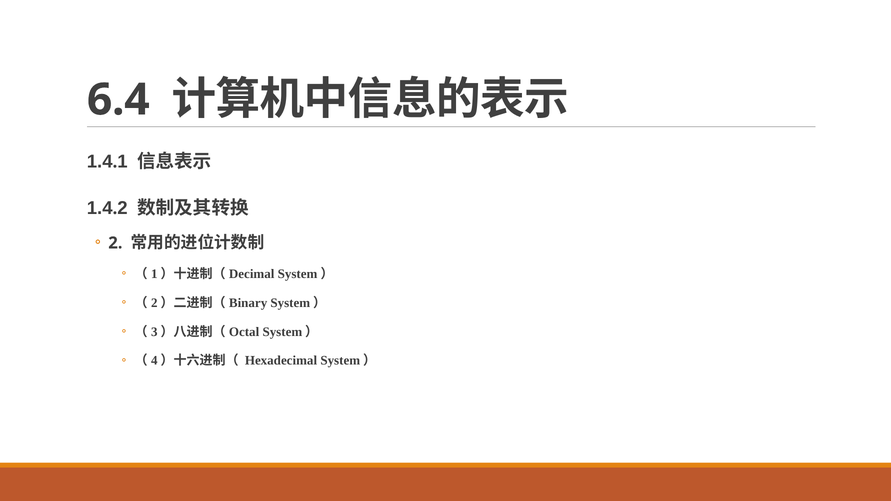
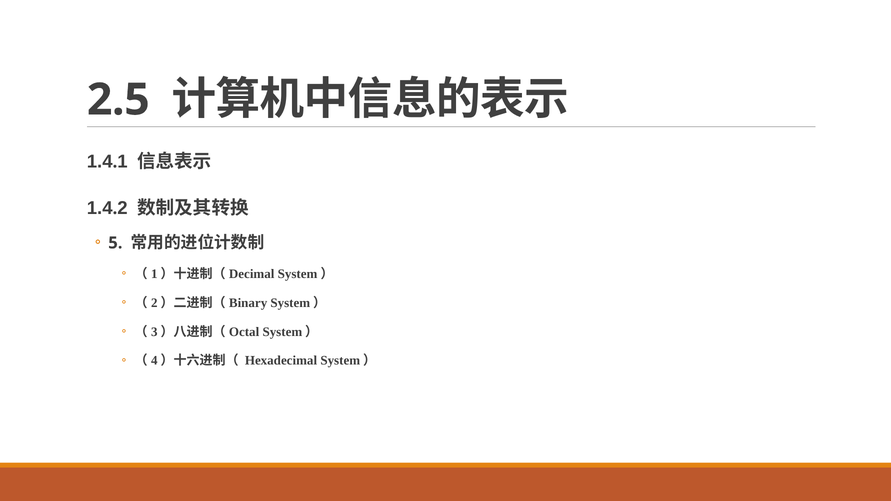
6.4: 6.4 -> 2.5 (118, 100)
2: 2 -> 5 (115, 243)
